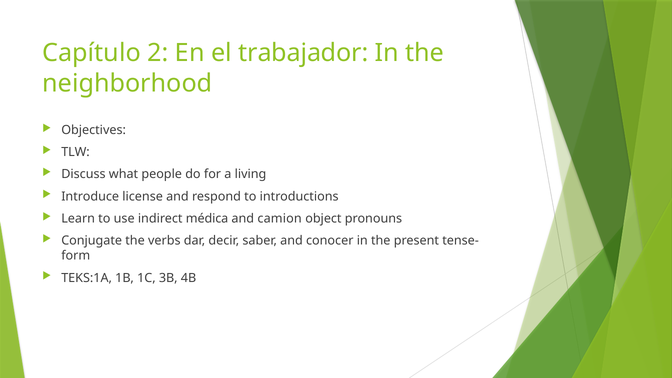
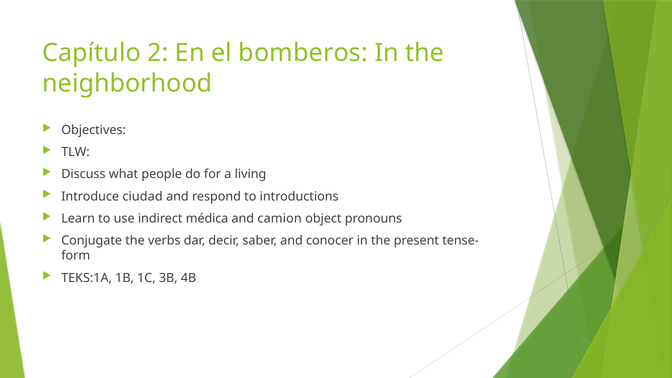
trabajador: trabajador -> bomberos (303, 53)
license: license -> ciudad (143, 196)
